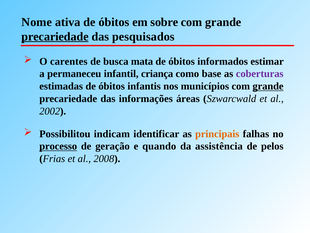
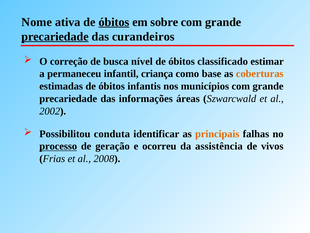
óbitos underline: none -> present (114, 22)
pesquisados: pesquisados -> curandeiros (143, 36)
carentes: carentes -> correção (69, 61)
mata: mata -> nível (142, 61)
informados: informados -> classificado (223, 61)
coberturas colour: purple -> orange (260, 74)
grande underline: present -> none (268, 86)
indicam: indicam -> conduta (112, 134)
quando: quando -> ocorreu (159, 146)
pelos: pelos -> vivos (272, 146)
